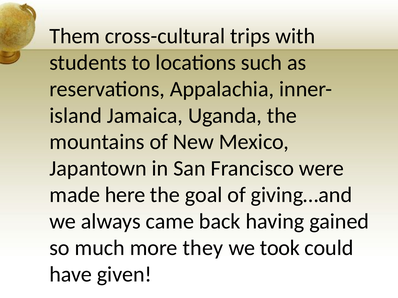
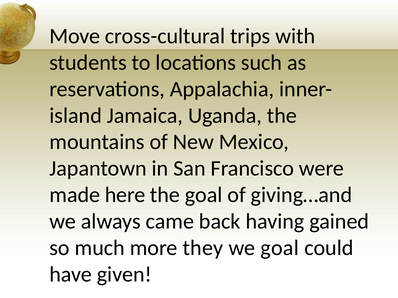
Them: Them -> Move (75, 36)
we took: took -> goal (280, 248)
